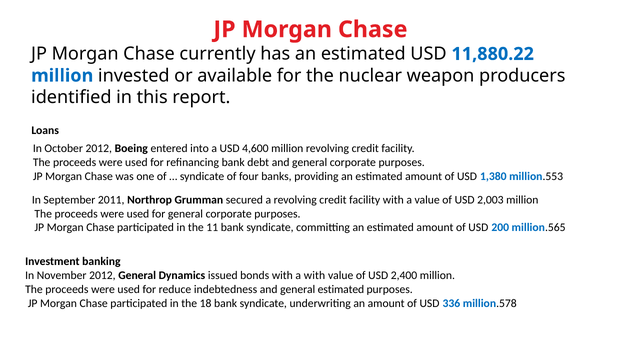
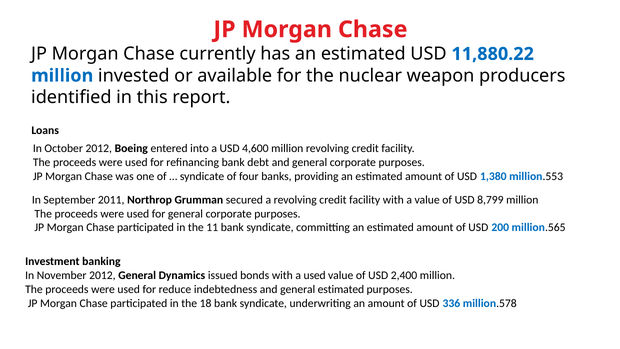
2,003: 2,003 -> 8,799 (490, 200)
a with: with -> used (315, 275)
